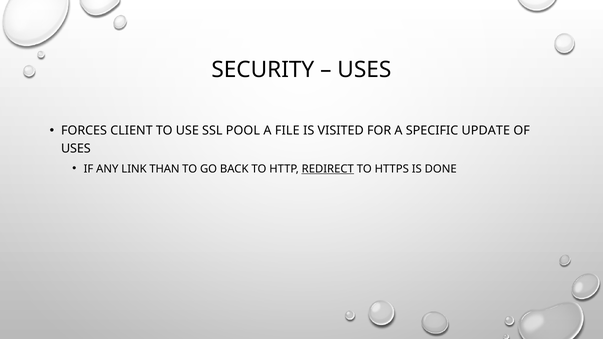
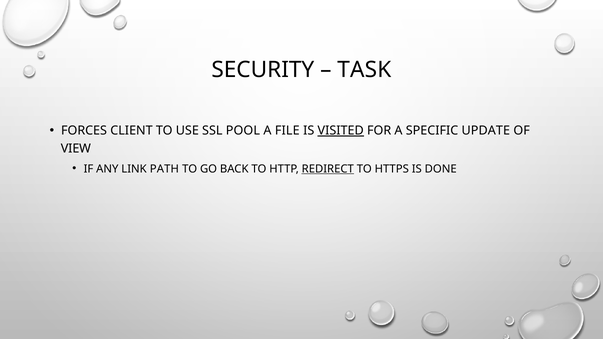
USES: USES -> TASK (364, 70)
VISITED underline: none -> present (341, 131)
USES: USES -> VIEW (76, 149)
THAN: THAN -> PATH (164, 169)
